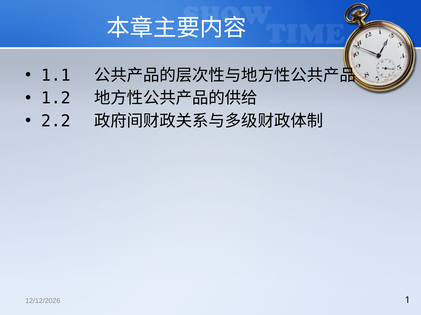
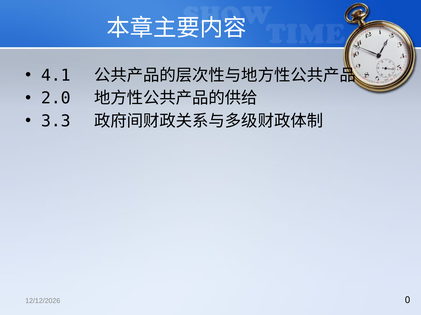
1.1: 1.1 -> 4.1 (56, 76)
1.2: 1.2 -> 2.0 (56, 99)
2.2: 2.2 -> 3.3 (56, 121)
1: 1 -> 0 (408, 301)
